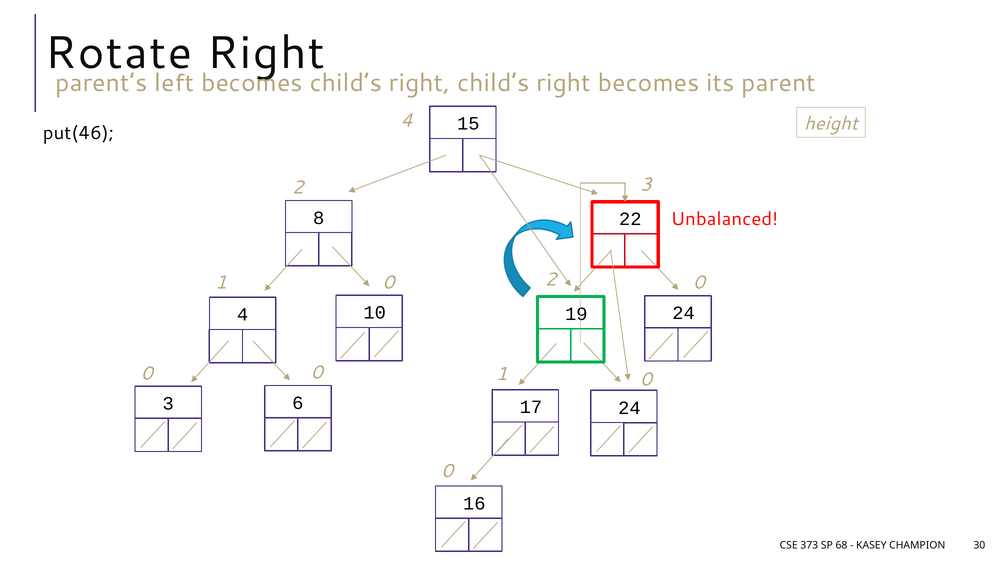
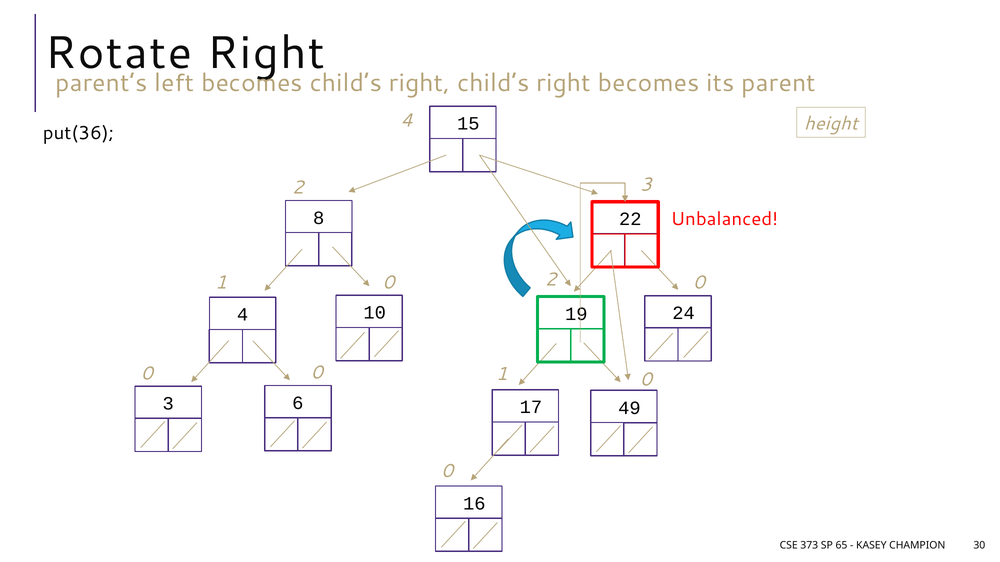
put(46: put(46 -> put(36 (78, 133)
6 24: 24 -> 49 (629, 408)
68: 68 -> 65 (841, 546)
